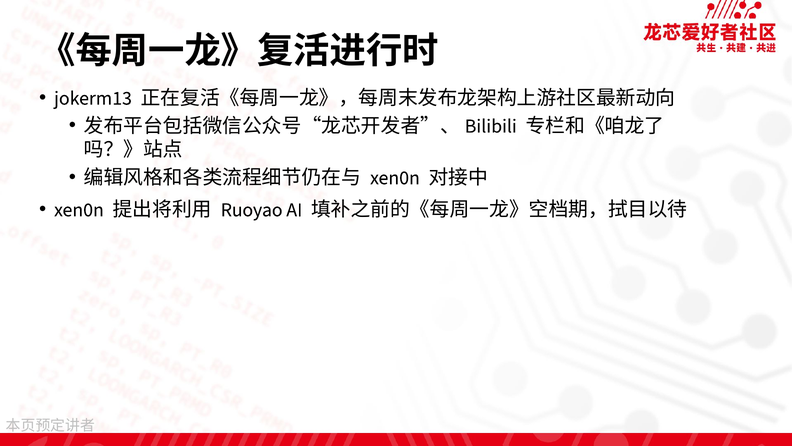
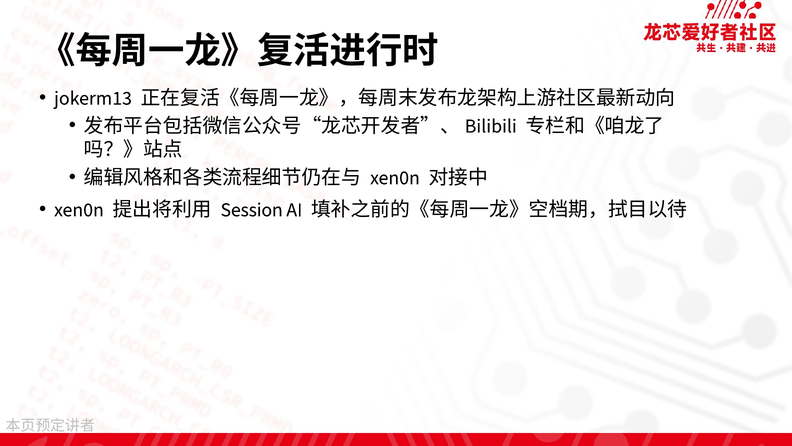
Ruoyao: Ruoyao -> Session (252, 210)
